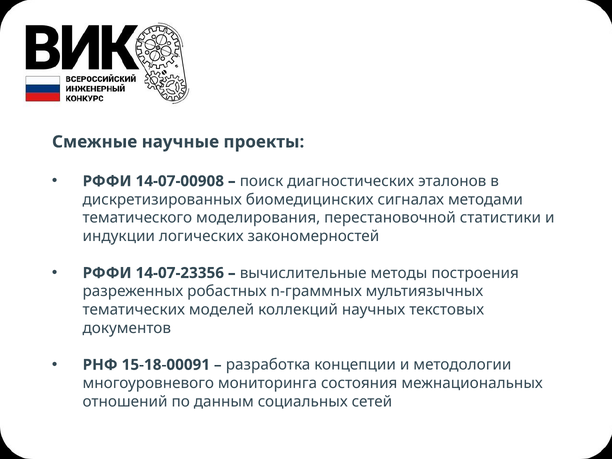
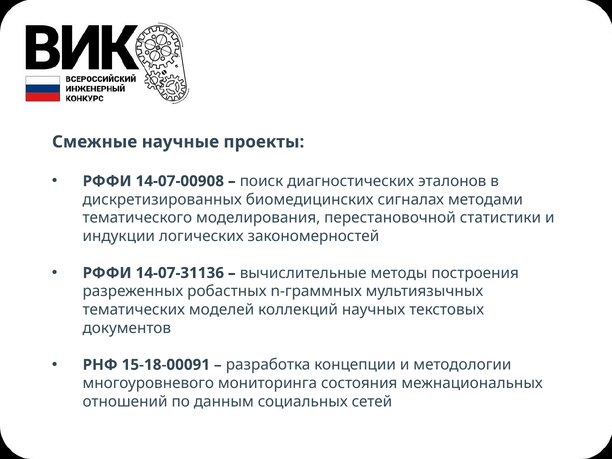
14-07-23356: 14-07-23356 -> 14-07-31136 (180, 273)
